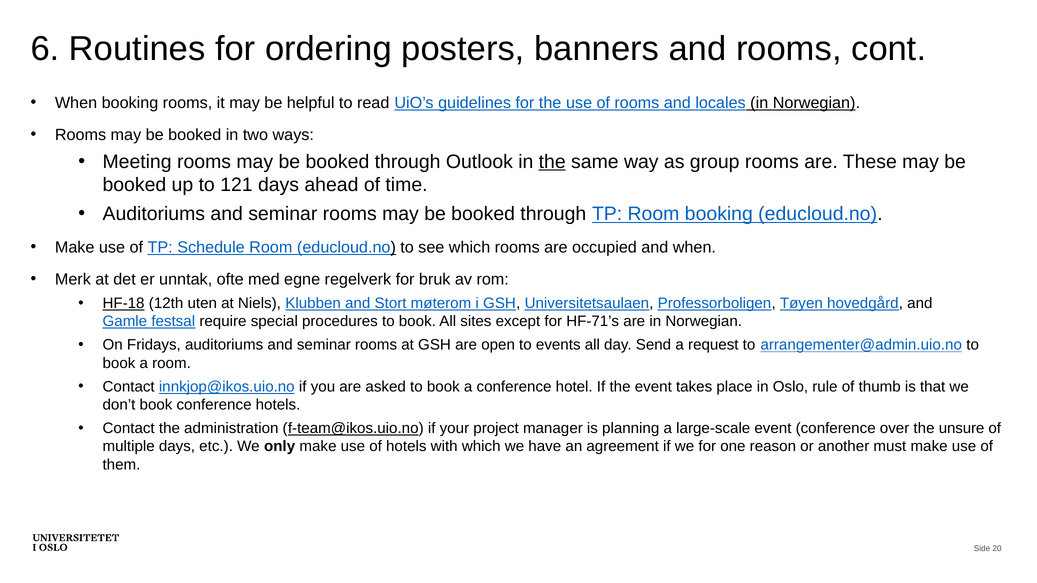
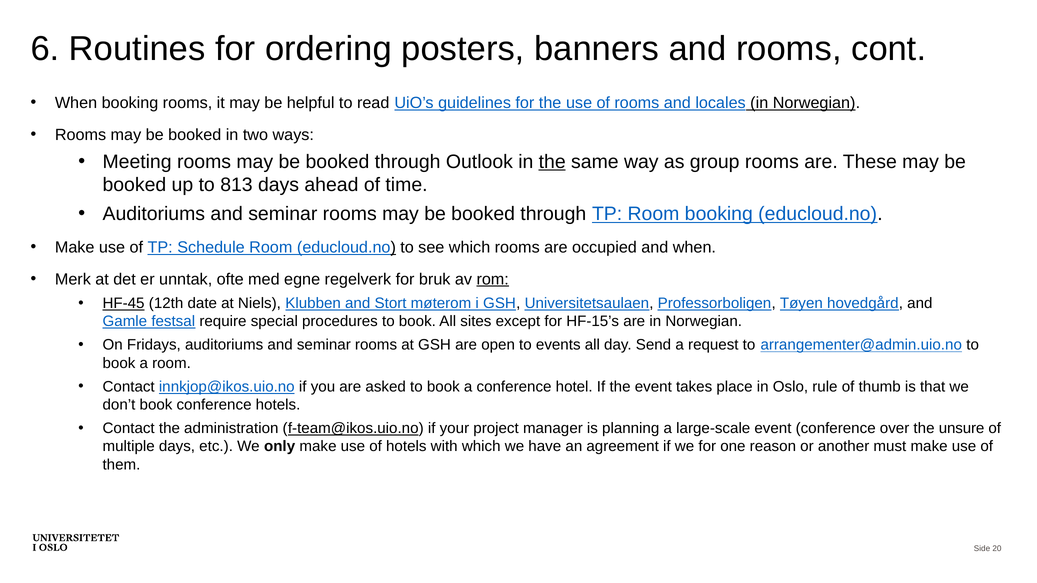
121: 121 -> 813 (236, 185)
rom underline: none -> present (493, 279)
HF-18: HF-18 -> HF-45 (124, 303)
uten: uten -> date (202, 303)
HF-71’s: HF-71’s -> HF-15’s (593, 322)
